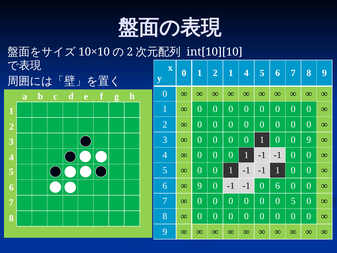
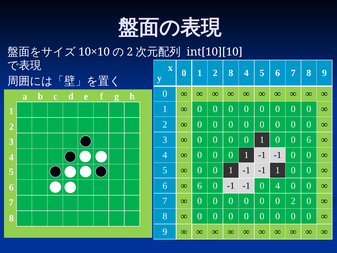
1 2 1: 1 -> 8 (231, 73)
0 9: 9 -> 6 (309, 140)
9: 9 -> 6 (200, 186)
0 6: 6 -> 4 (278, 186)
0 5: 5 -> 2 (293, 201)
